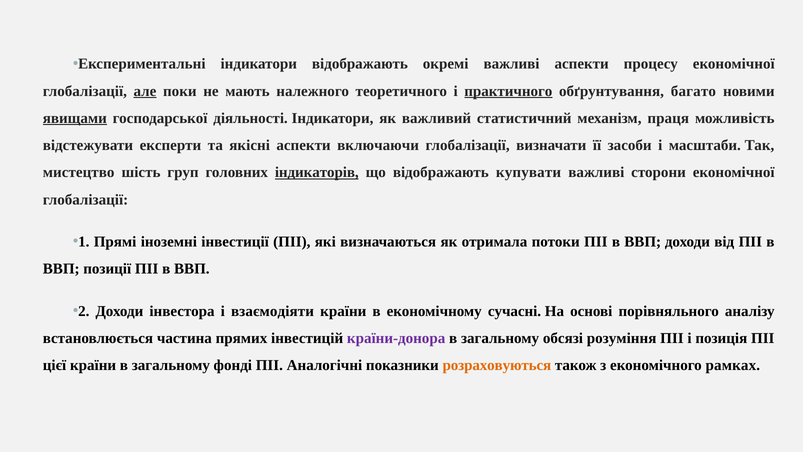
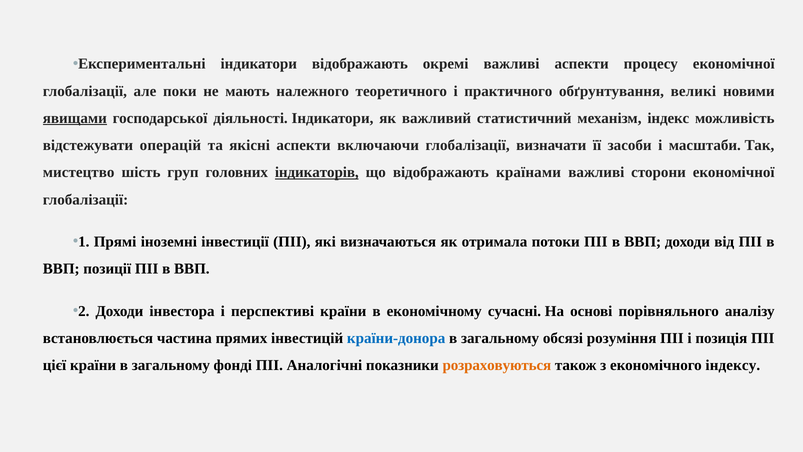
але underline: present -> none (145, 91)
практичного underline: present -> none (508, 91)
багато: багато -> великі (693, 91)
праця: праця -> індекс (668, 118)
експерти: експерти -> операцій (170, 145)
купувати: купувати -> країнами (529, 172)
взаємодіяти: взаємодіяти -> перспективі (273, 311)
країни-донора colour: purple -> blue (396, 338)
рамках: рамках -> індексу (733, 365)
